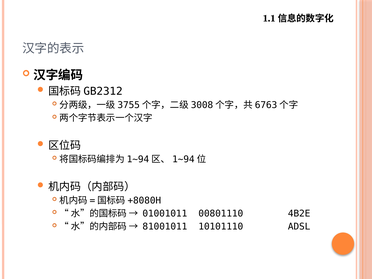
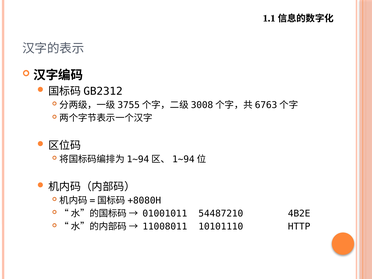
00801110: 00801110 -> 54487210 (221, 214)
81001011: 81001011 -> 11008011 (165, 227)
ADSL: ADSL -> HTTP (299, 227)
